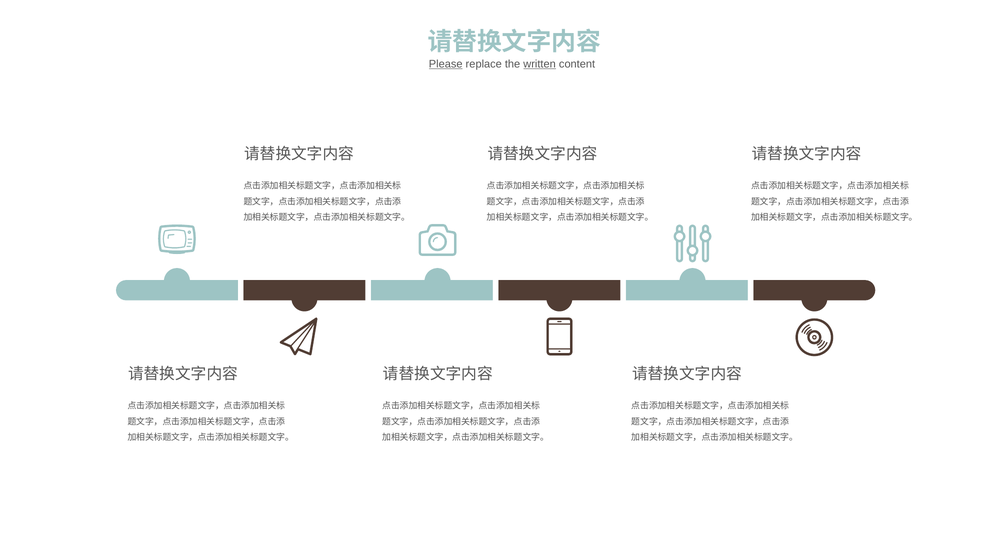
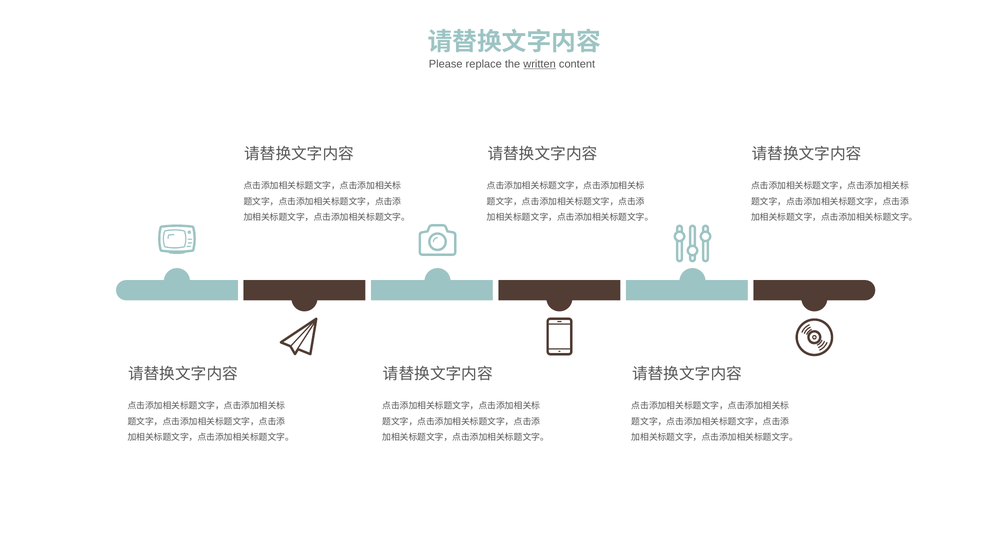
Please underline: present -> none (446, 64)
